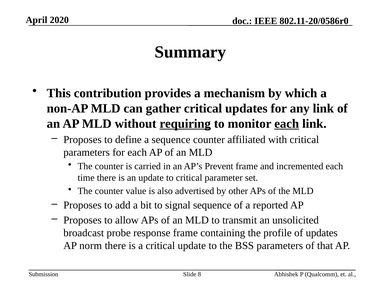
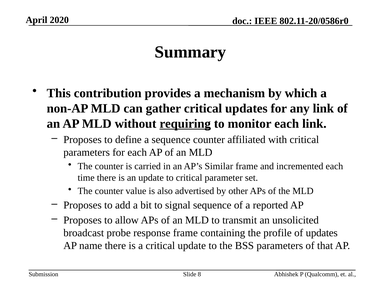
each underline: present -> none (287, 123)
Prevent: Prevent -> Similar (219, 166)
norm: norm -> name (91, 245)
